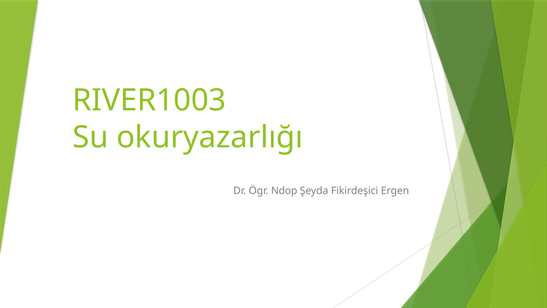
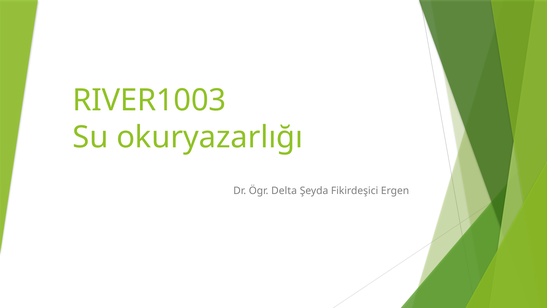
Ndop: Ndop -> Delta (284, 191)
